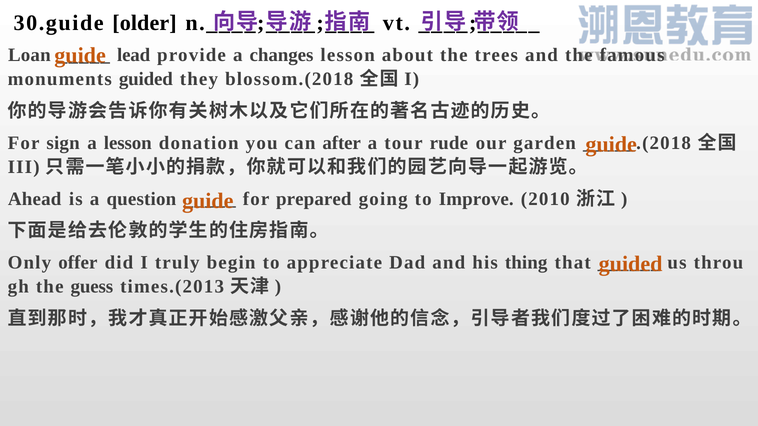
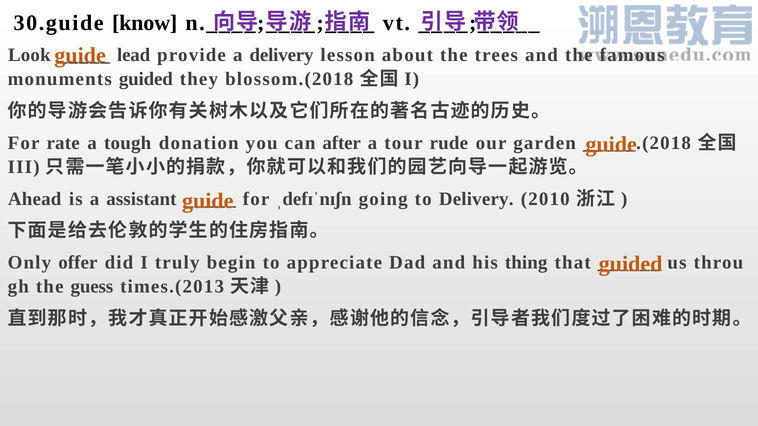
older: older -> know (145, 23)
Loan: Loan -> Look (29, 55)
a changes: changes -> delivery (282, 55)
sign: sign -> rate (63, 143)
a lesson: lesson -> tough (128, 143)
question: question -> assistant (141, 199)
prepared: prepared -> ˌdefɪˈnɪʃn (314, 199)
to Improve: Improve -> Delivery (476, 199)
